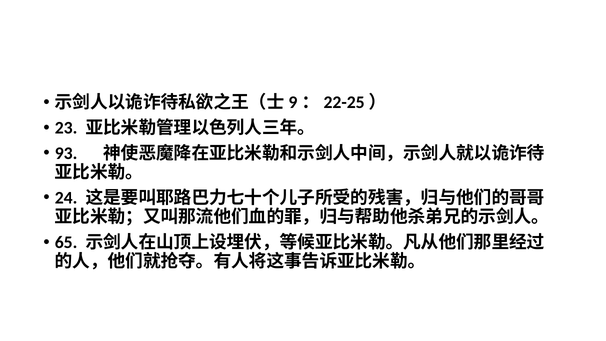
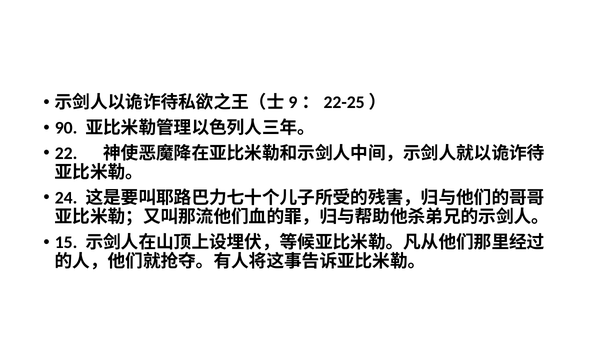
23: 23 -> 90 (66, 128)
93: 93 -> 22 (66, 153)
65: 65 -> 15 (66, 242)
